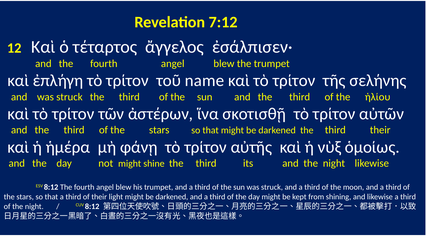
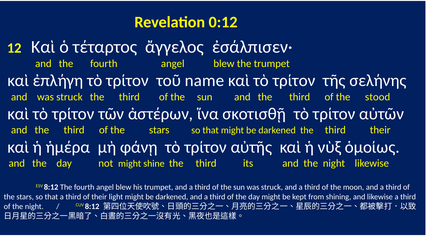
7:12: 7:12 -> 0:12 (223, 22)
ἡλίου: ἡλίου -> stood (378, 97)
